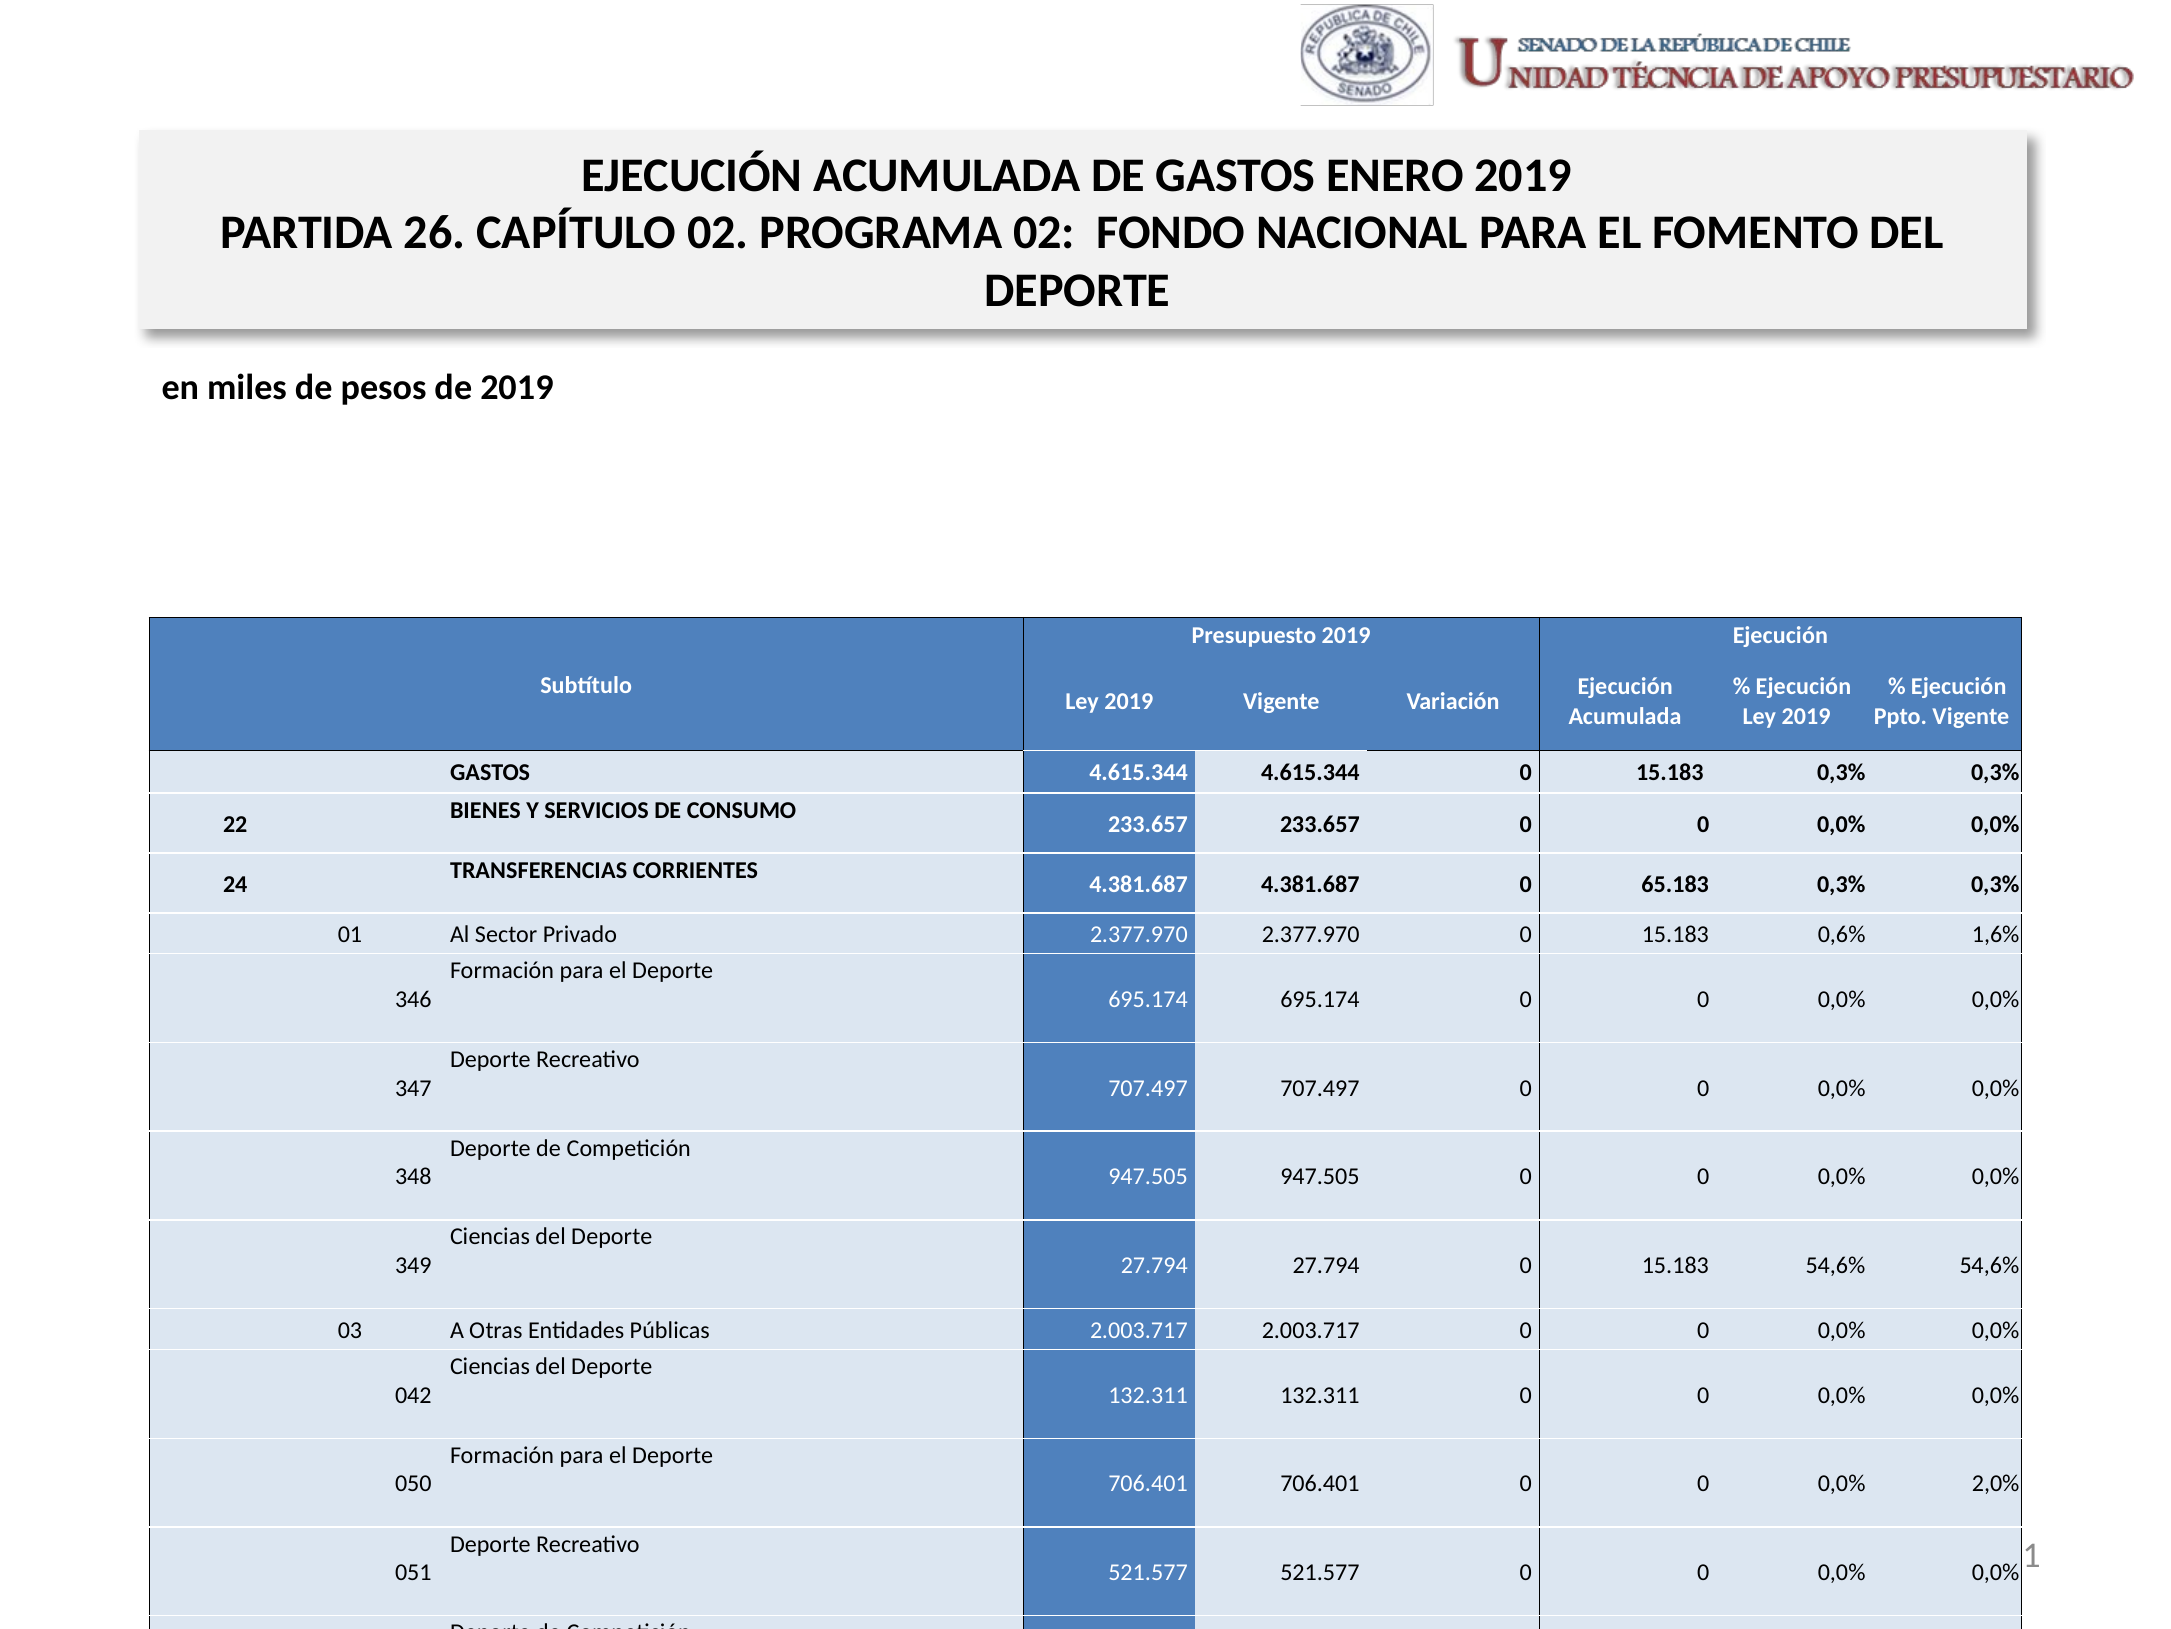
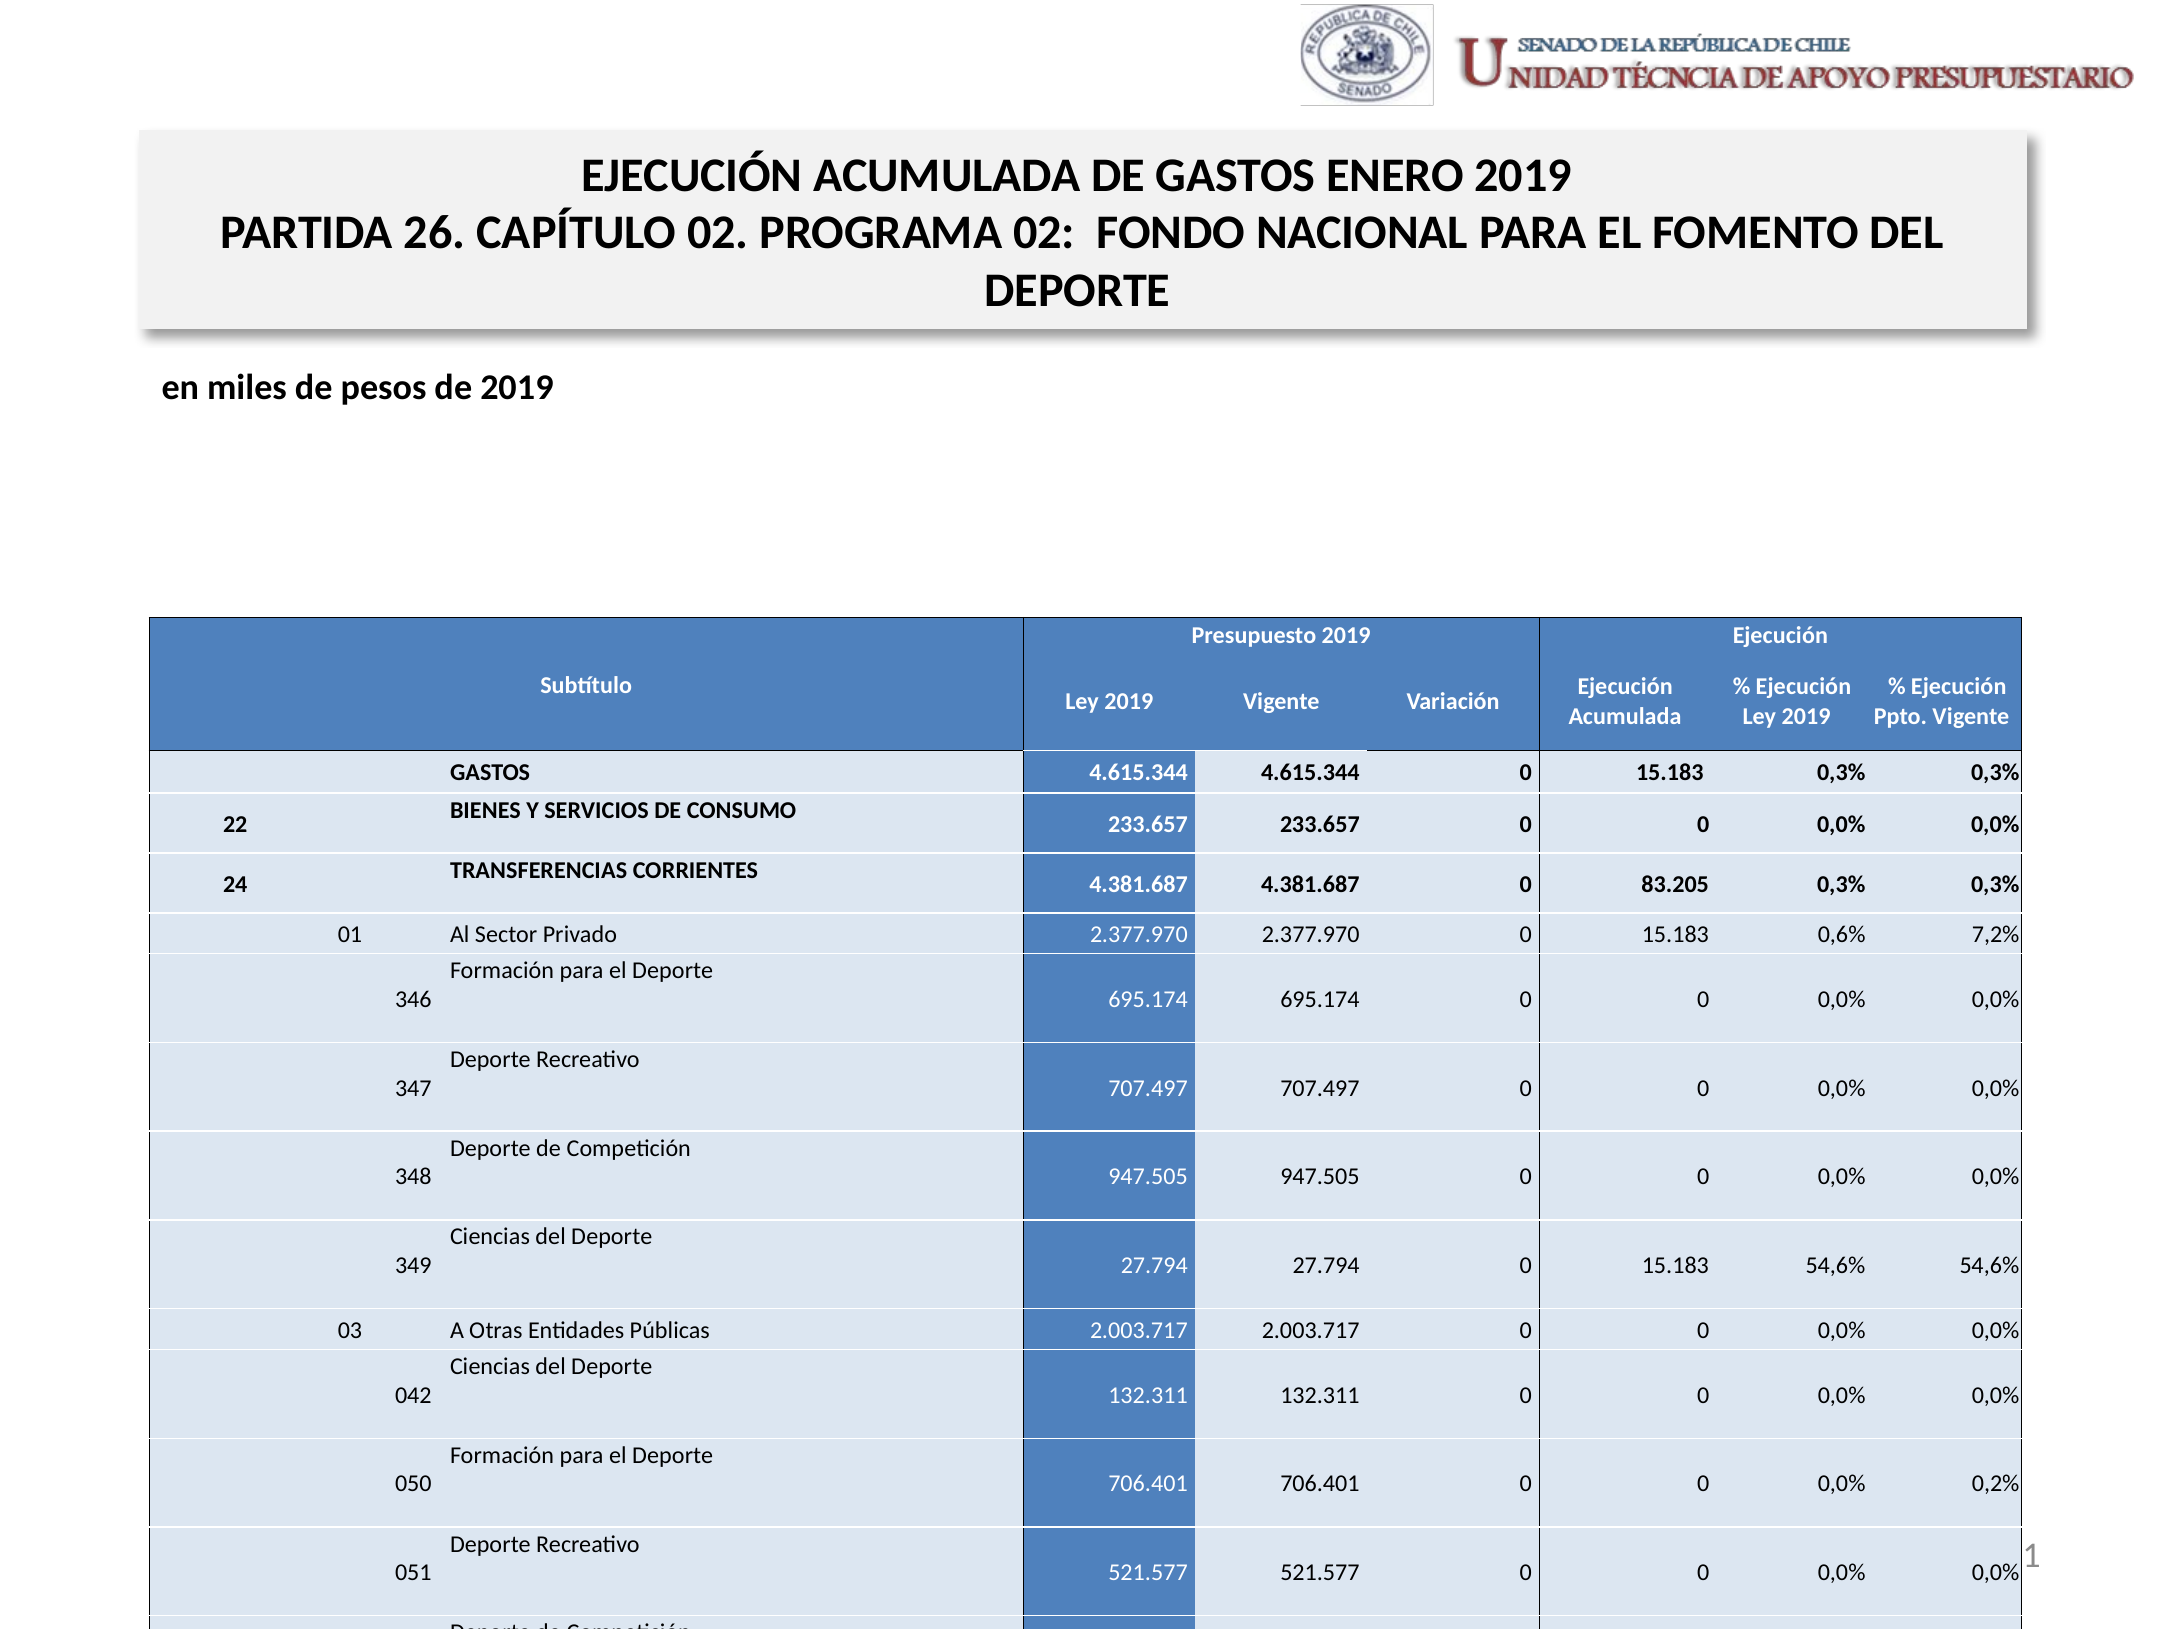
65.183: 65.183 -> 83.205 (1675, 884)
1,6%: 1,6% -> 7,2% (1996, 934)
2,0%: 2,0% -> 0,2% (1996, 1483)
